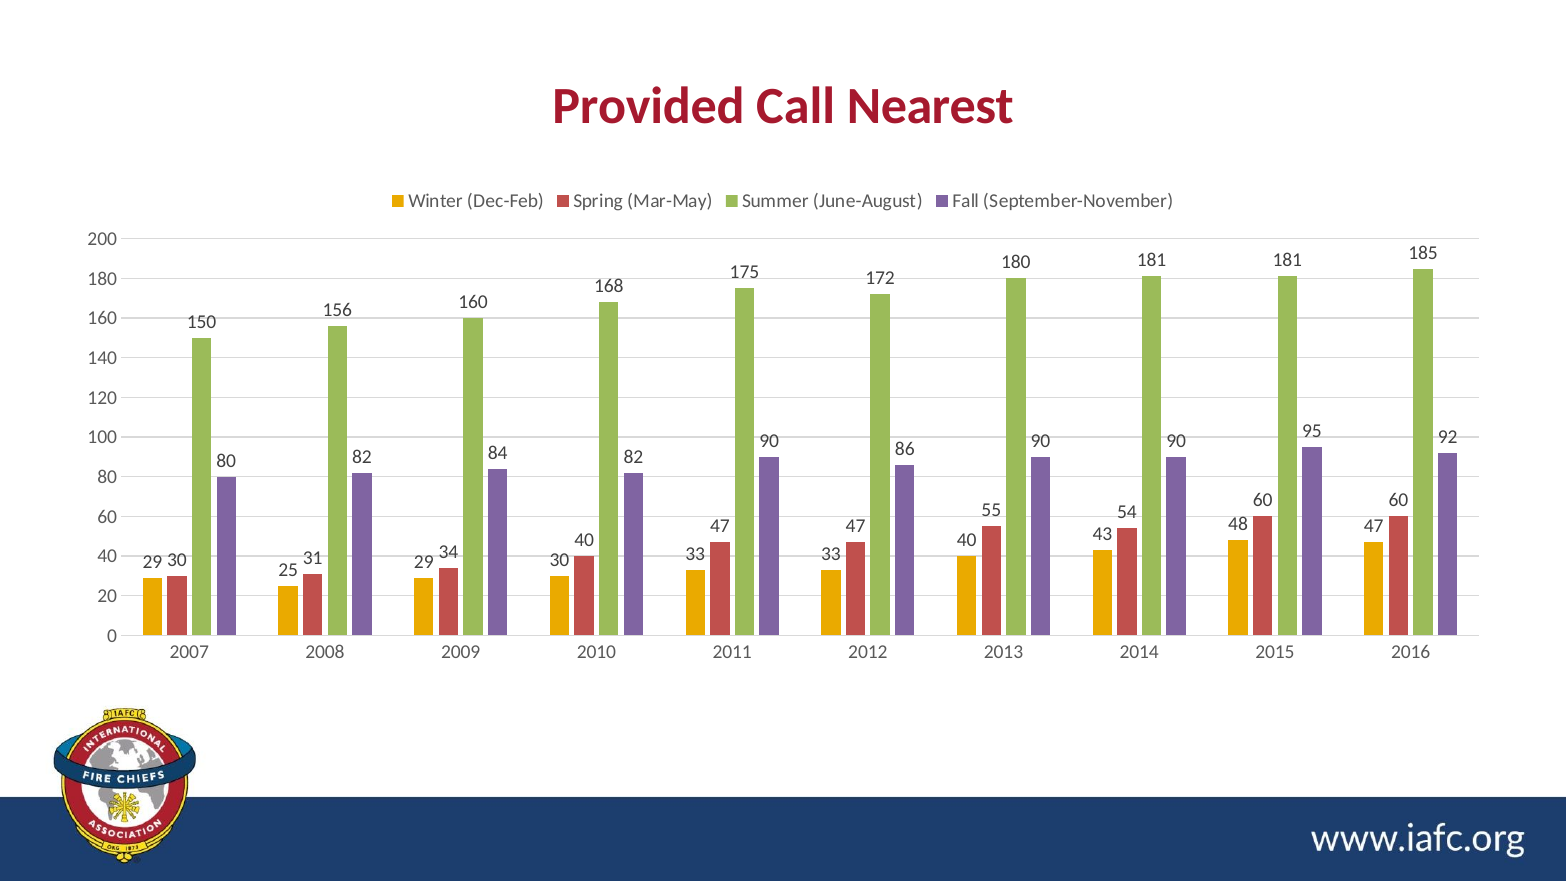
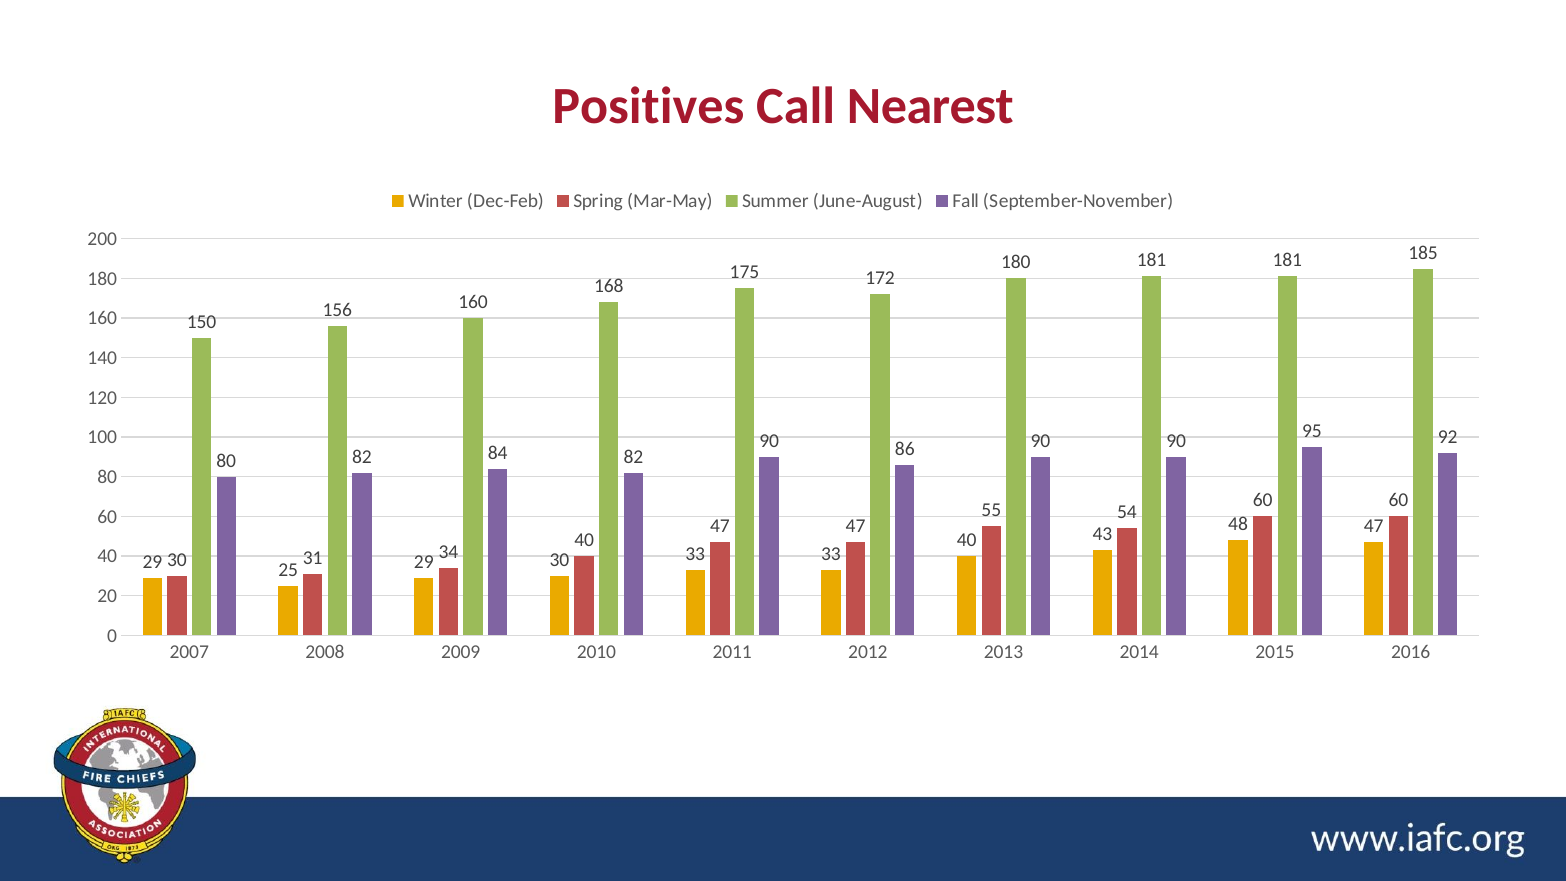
Provided: Provided -> Positives (648, 106)
